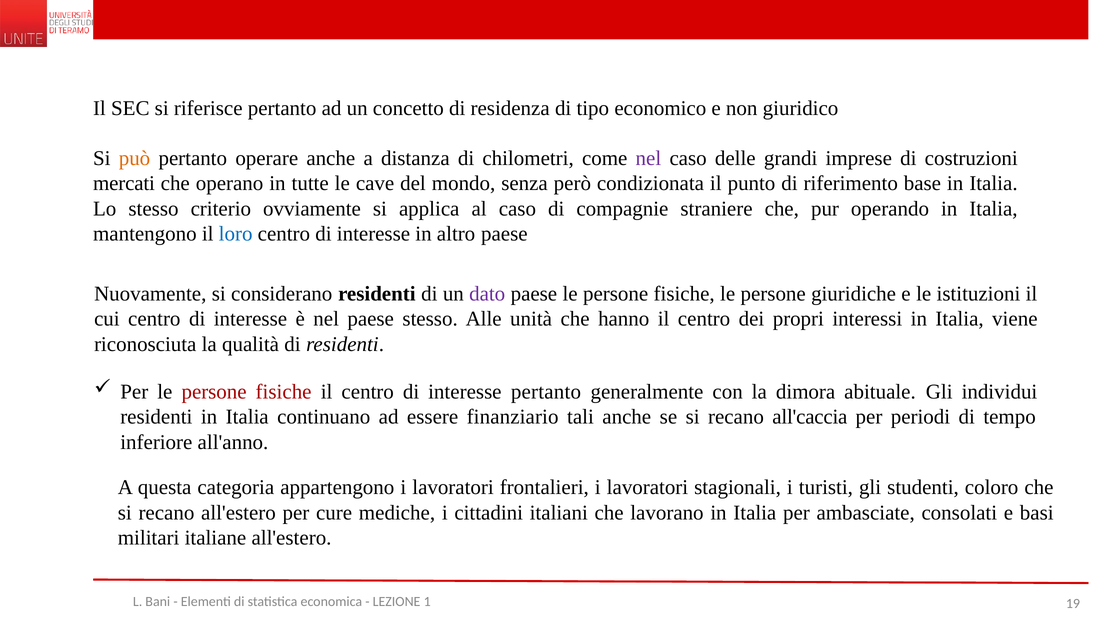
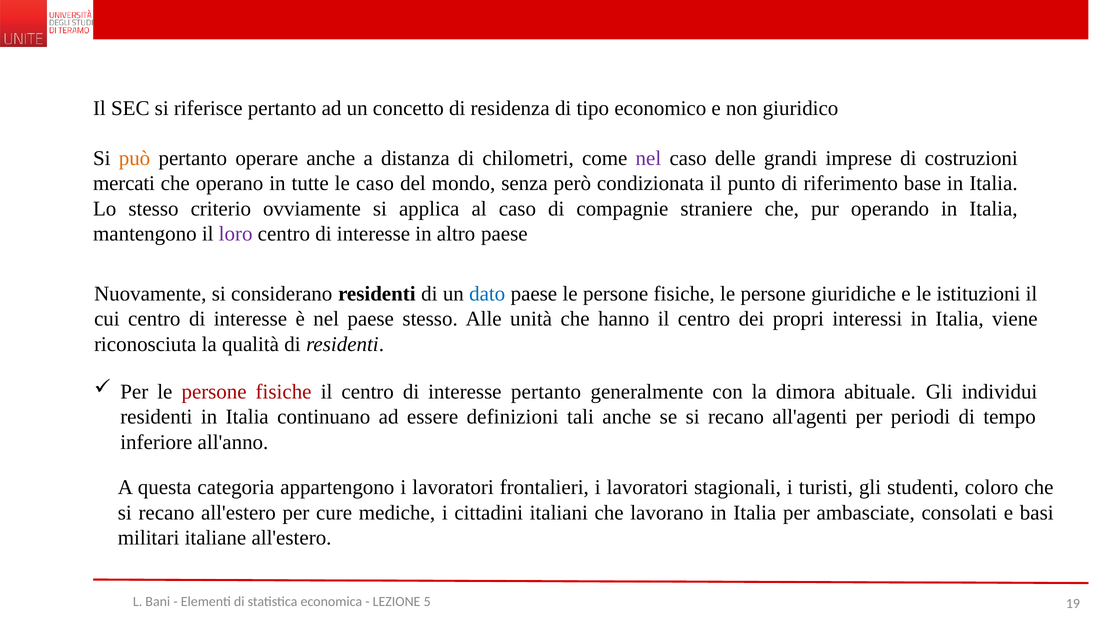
le cave: cave -> caso (375, 183)
loro colour: blue -> purple (236, 234)
dato colour: purple -> blue (487, 294)
finanziario: finanziario -> definizioni (513, 417)
all'caccia: all'caccia -> all'agenti (810, 417)
1: 1 -> 5 (427, 601)
